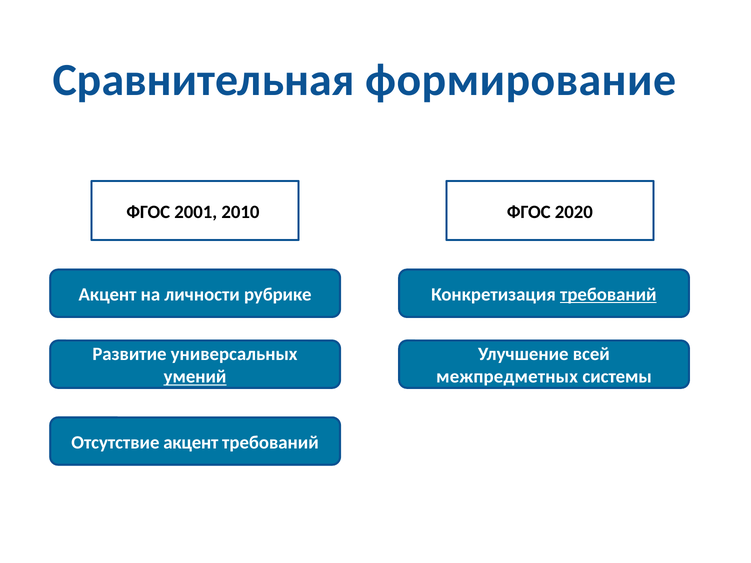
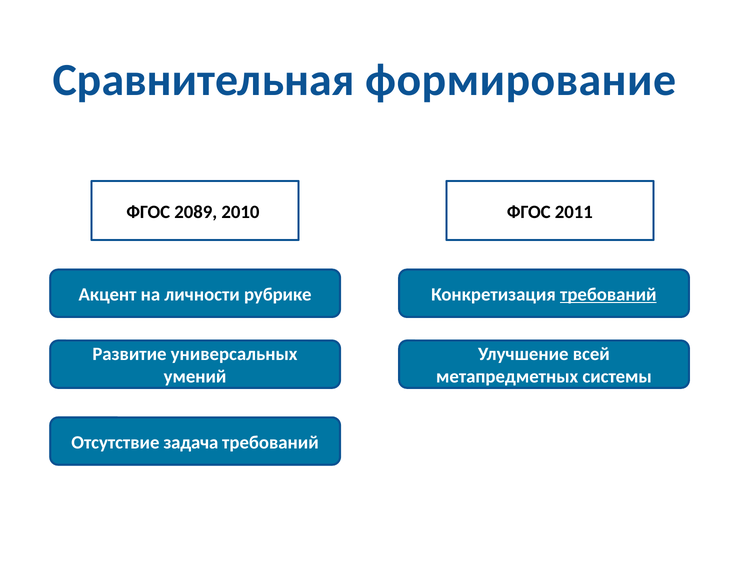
2001: 2001 -> 2089 (196, 212)
2020: 2020 -> 2011 (574, 212)
умений underline: present -> none (195, 377)
межпредметных: межпредметных -> метапредметных (507, 377)
Отсутствие акцент: акцент -> задача (191, 443)
